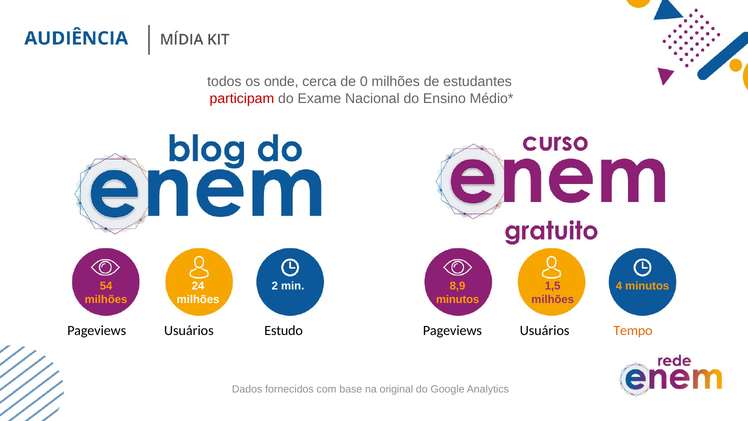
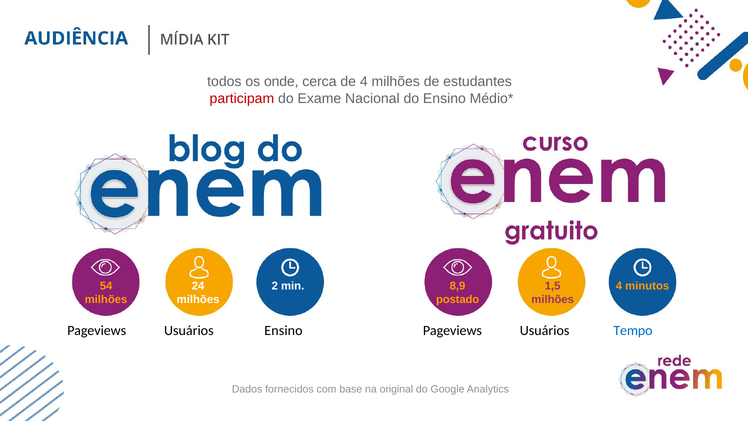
de 0: 0 -> 4 (364, 82)
minutos: minutos -> postado (458, 300)
Usuários Estudo: Estudo -> Ensino (283, 330)
Tempo colour: orange -> blue (633, 330)
